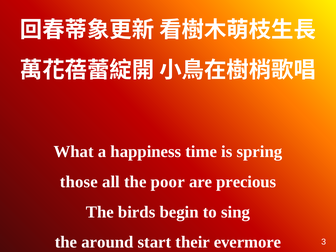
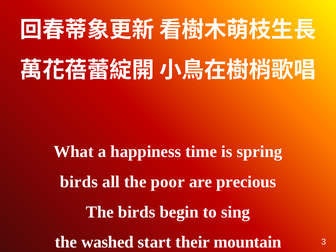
those: those -> birds (79, 182)
around: around -> washed (108, 242)
evermore: evermore -> mountain (248, 242)
